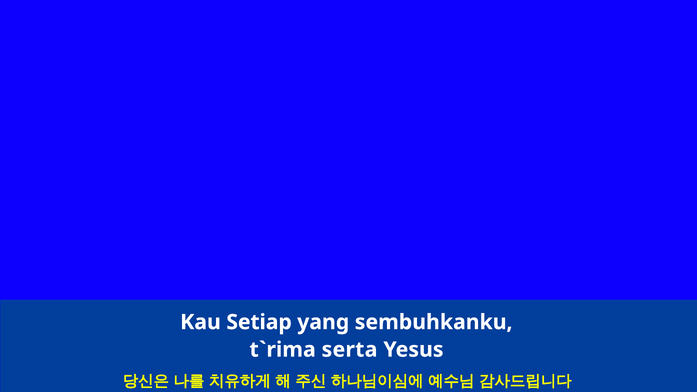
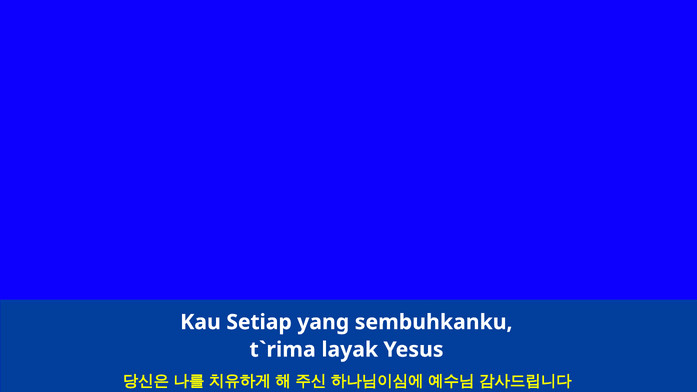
serta: serta -> layak (350, 350)
